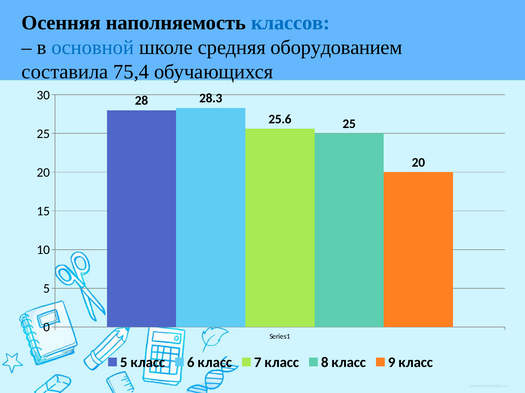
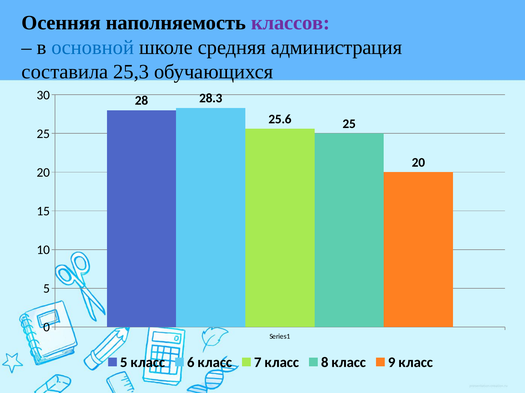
классов colour: blue -> purple (291, 23)
оборудованием: оборудованием -> администрация (336, 47)
75,4: 75,4 -> 25,3 (131, 72)
